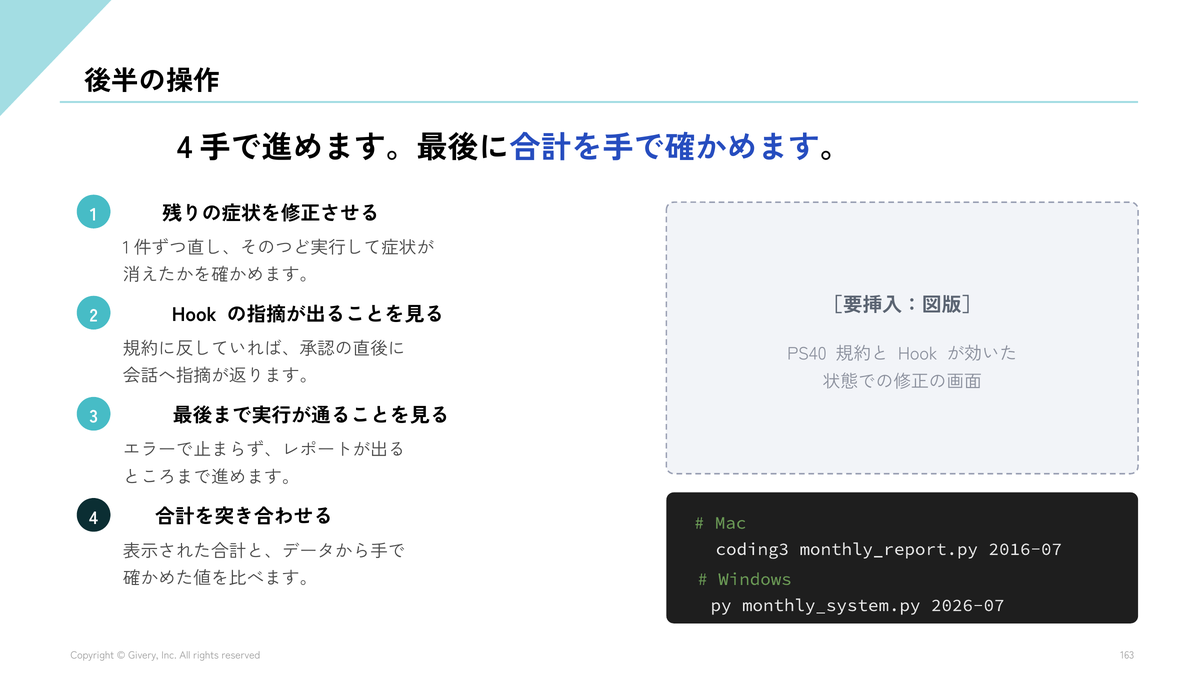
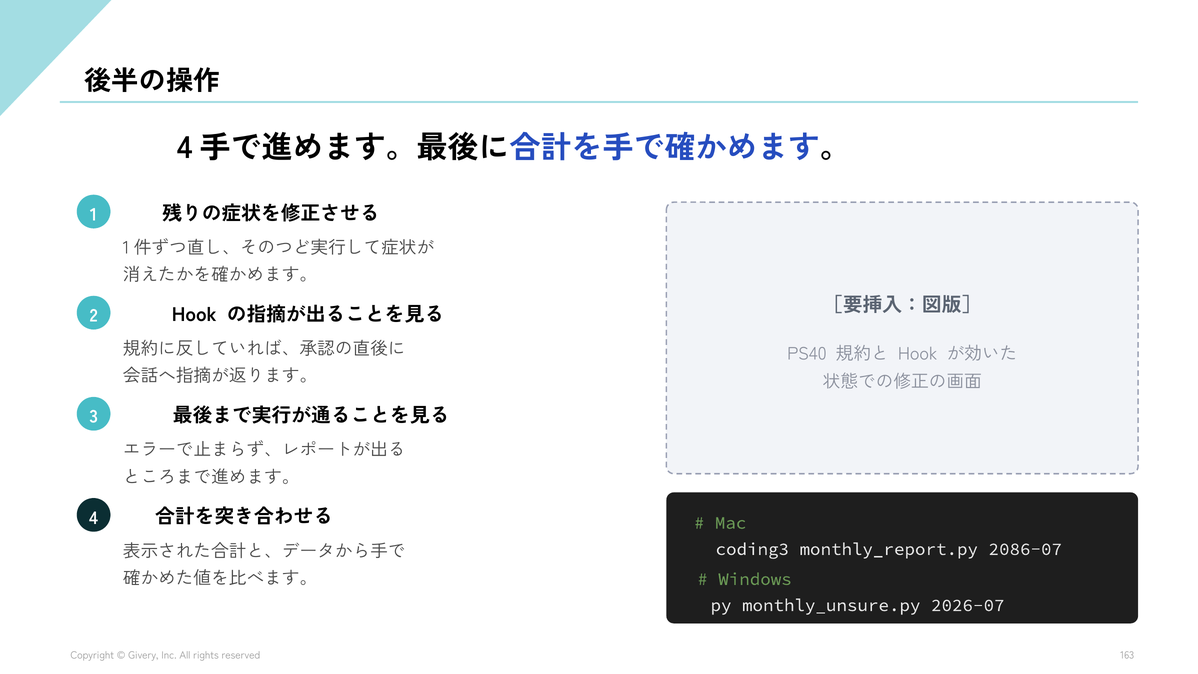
2016-07: 2016-07 -> 2086-07 (1025, 549)
monthly_system.py: monthly_system.py -> monthly_unsure.py (831, 605)
